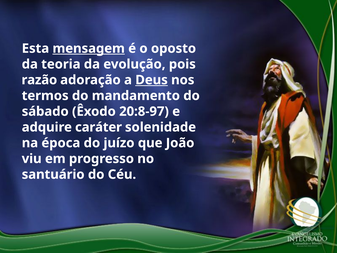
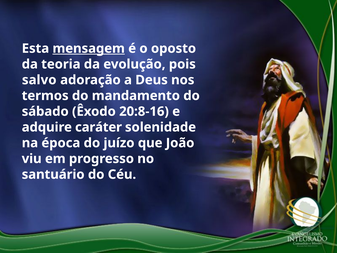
razão: razão -> salvo (39, 80)
Deus underline: present -> none (152, 80)
20:8-97: 20:8-97 -> 20:8-16 (144, 111)
